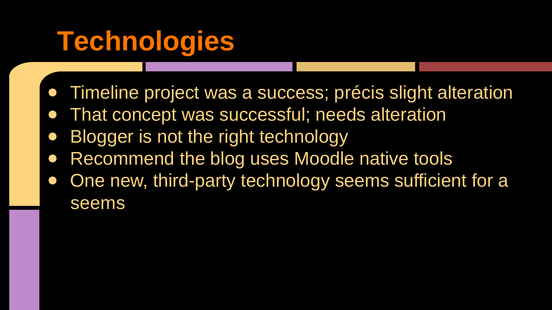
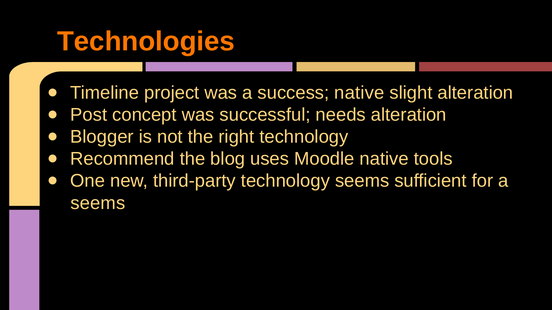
success précis: précis -> native (359, 93)
That: That -> Post (89, 115)
